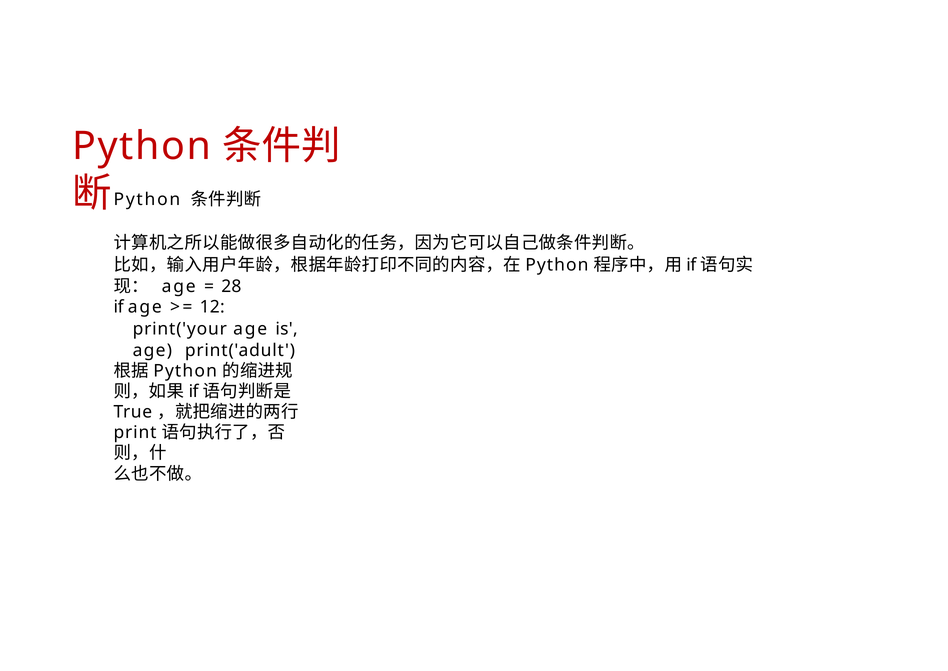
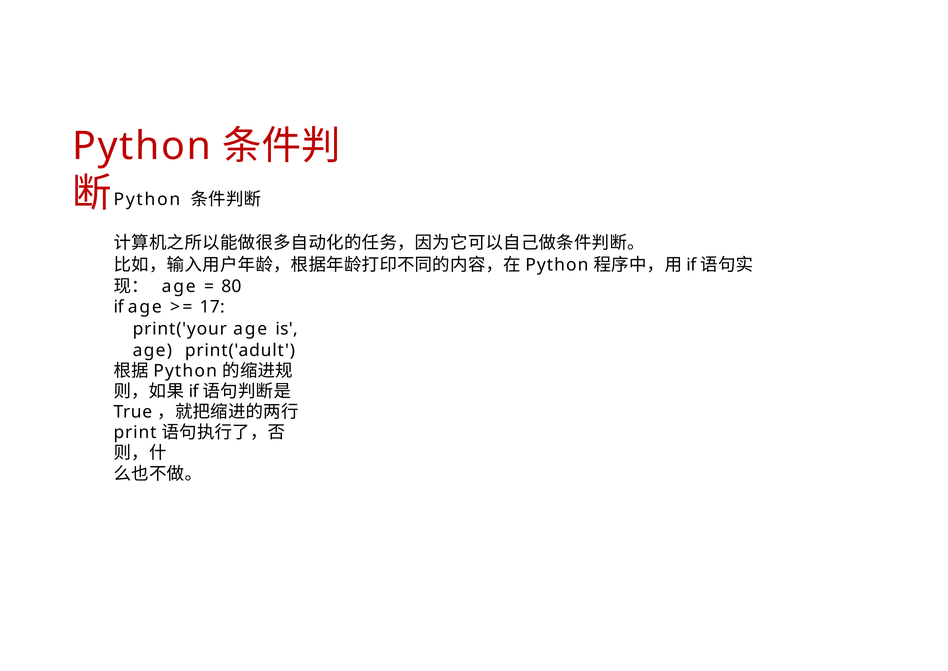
28: 28 -> 80 (231, 286)
12: 12 -> 17 (212, 307)
